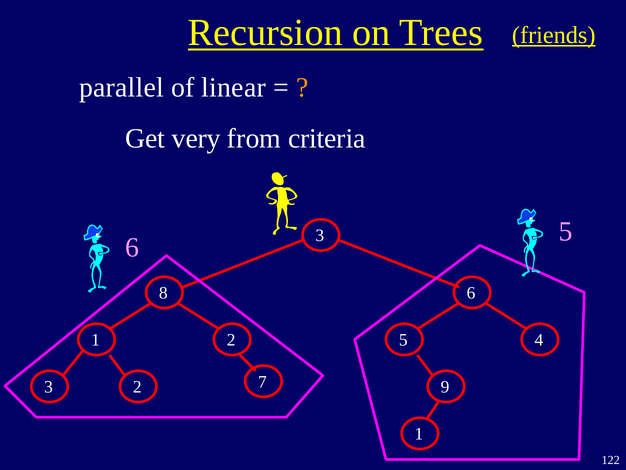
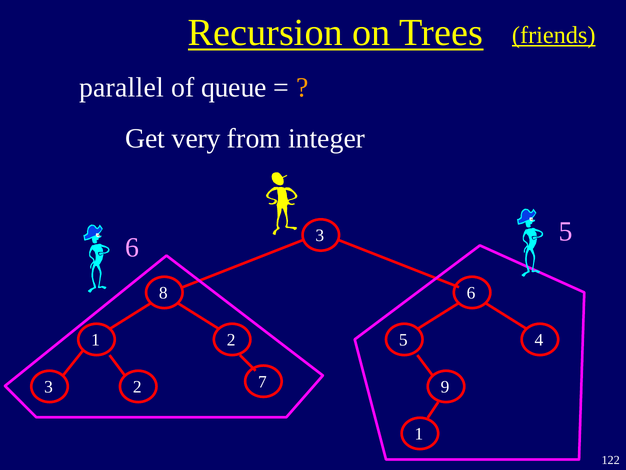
linear: linear -> queue (234, 87)
criteria: criteria -> integer (327, 139)
